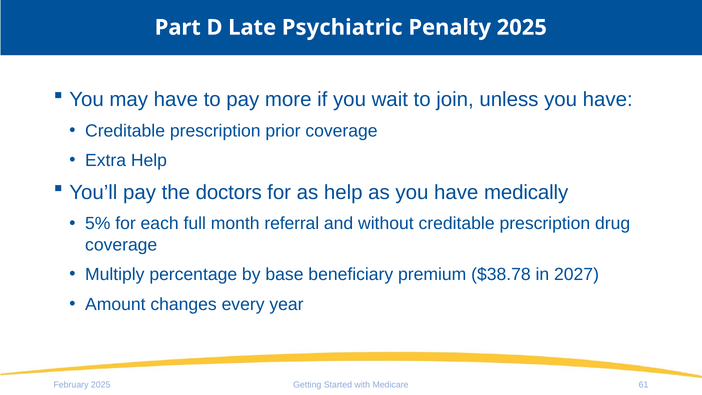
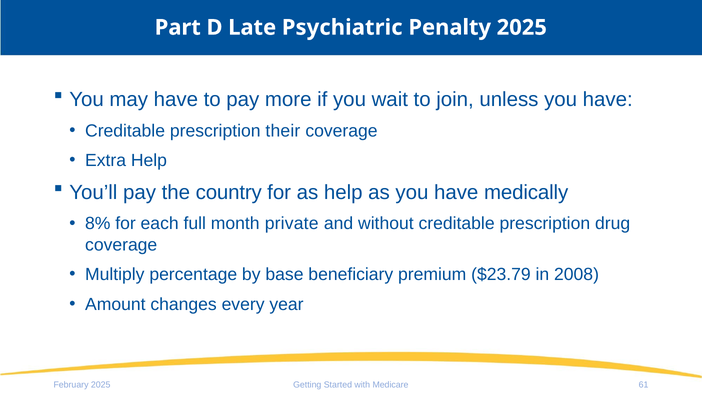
prior: prior -> their (283, 131)
doctors: doctors -> country (229, 192)
5%: 5% -> 8% (98, 224)
referral: referral -> private (292, 224)
$38.78: $38.78 -> $23.79 (501, 275)
2027: 2027 -> 2008 (577, 275)
